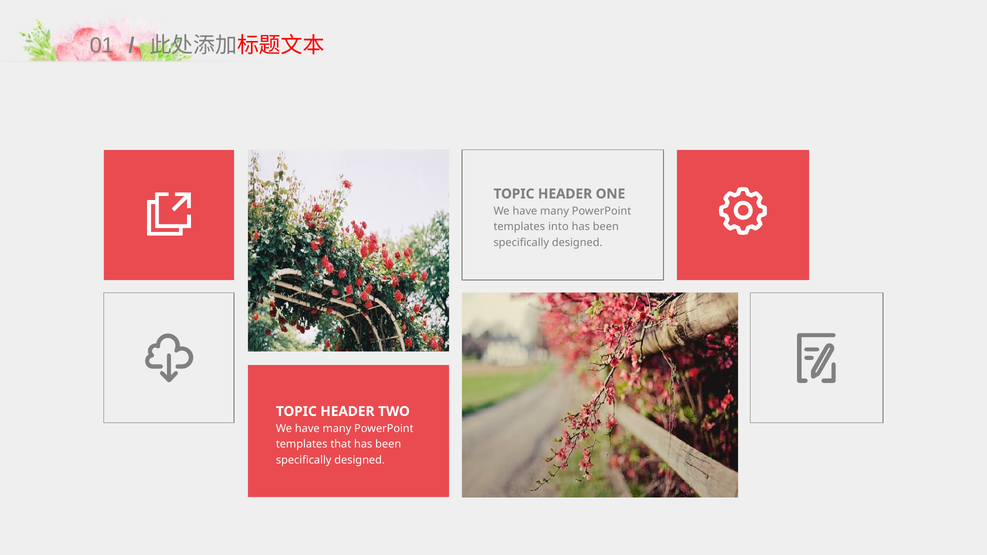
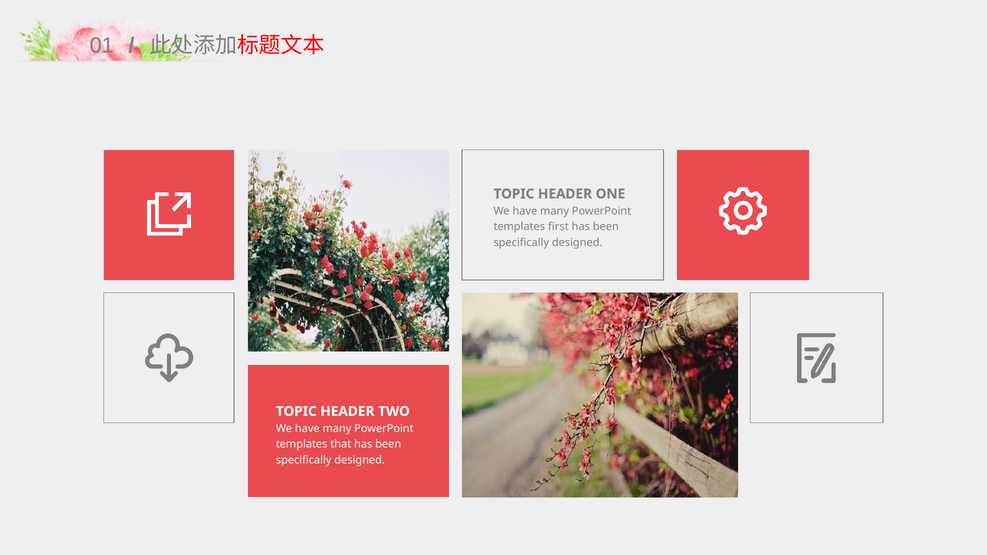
into: into -> first (558, 227)
